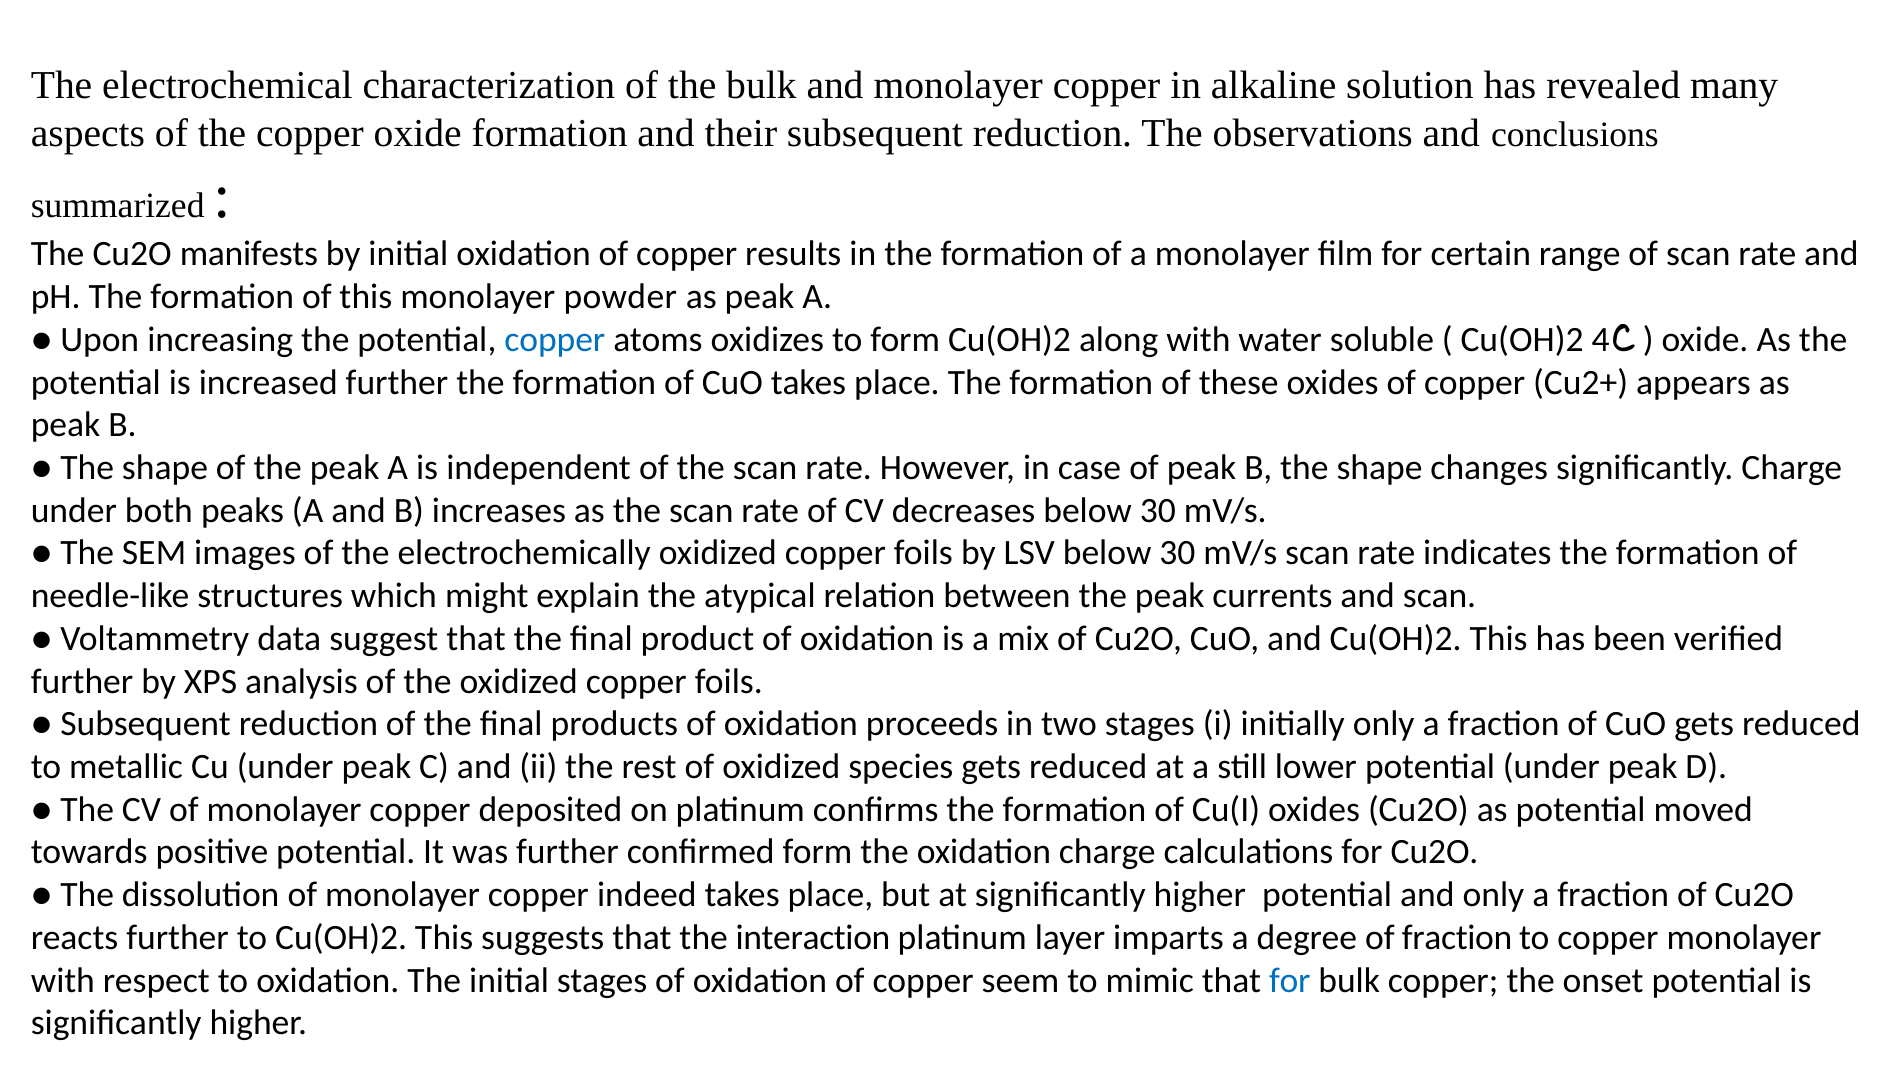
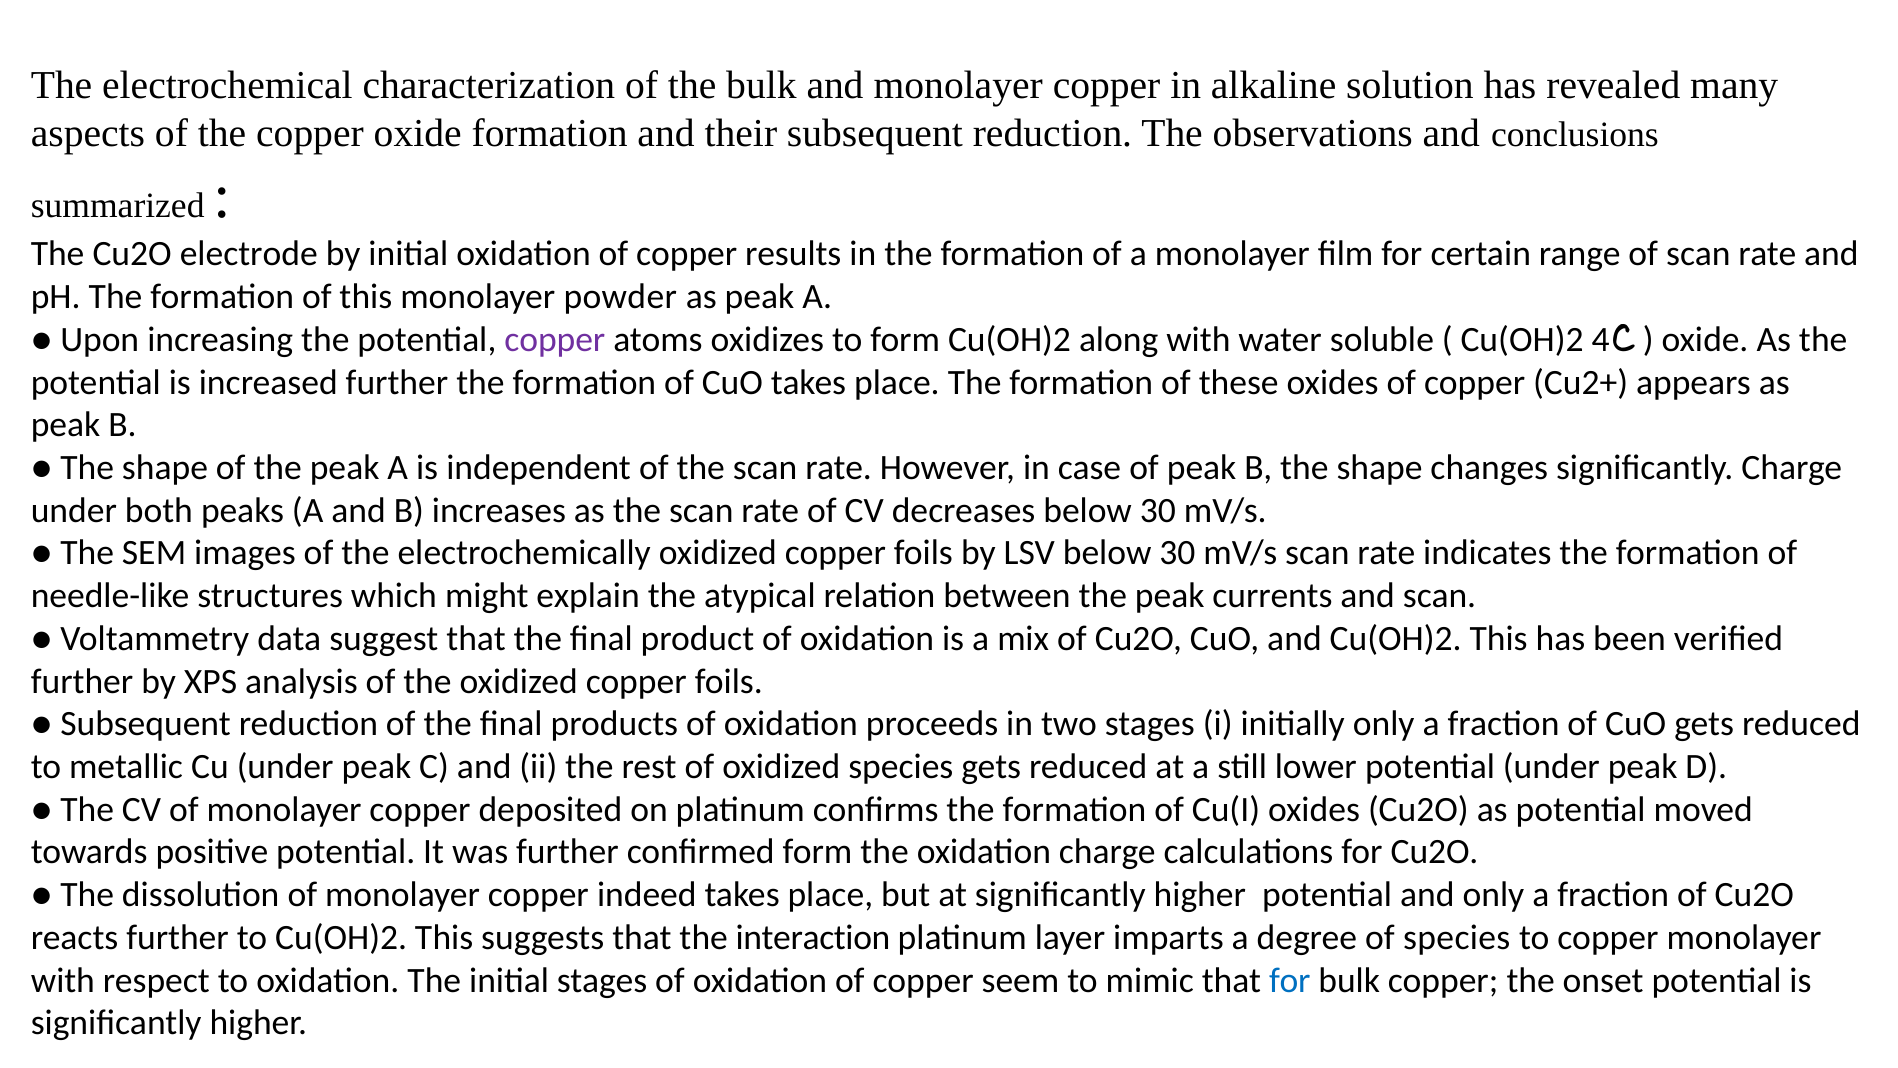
manifests: manifests -> electrode (249, 254)
copper colour: blue -> purple (555, 339)
of fraction: fraction -> species (1457, 937)
